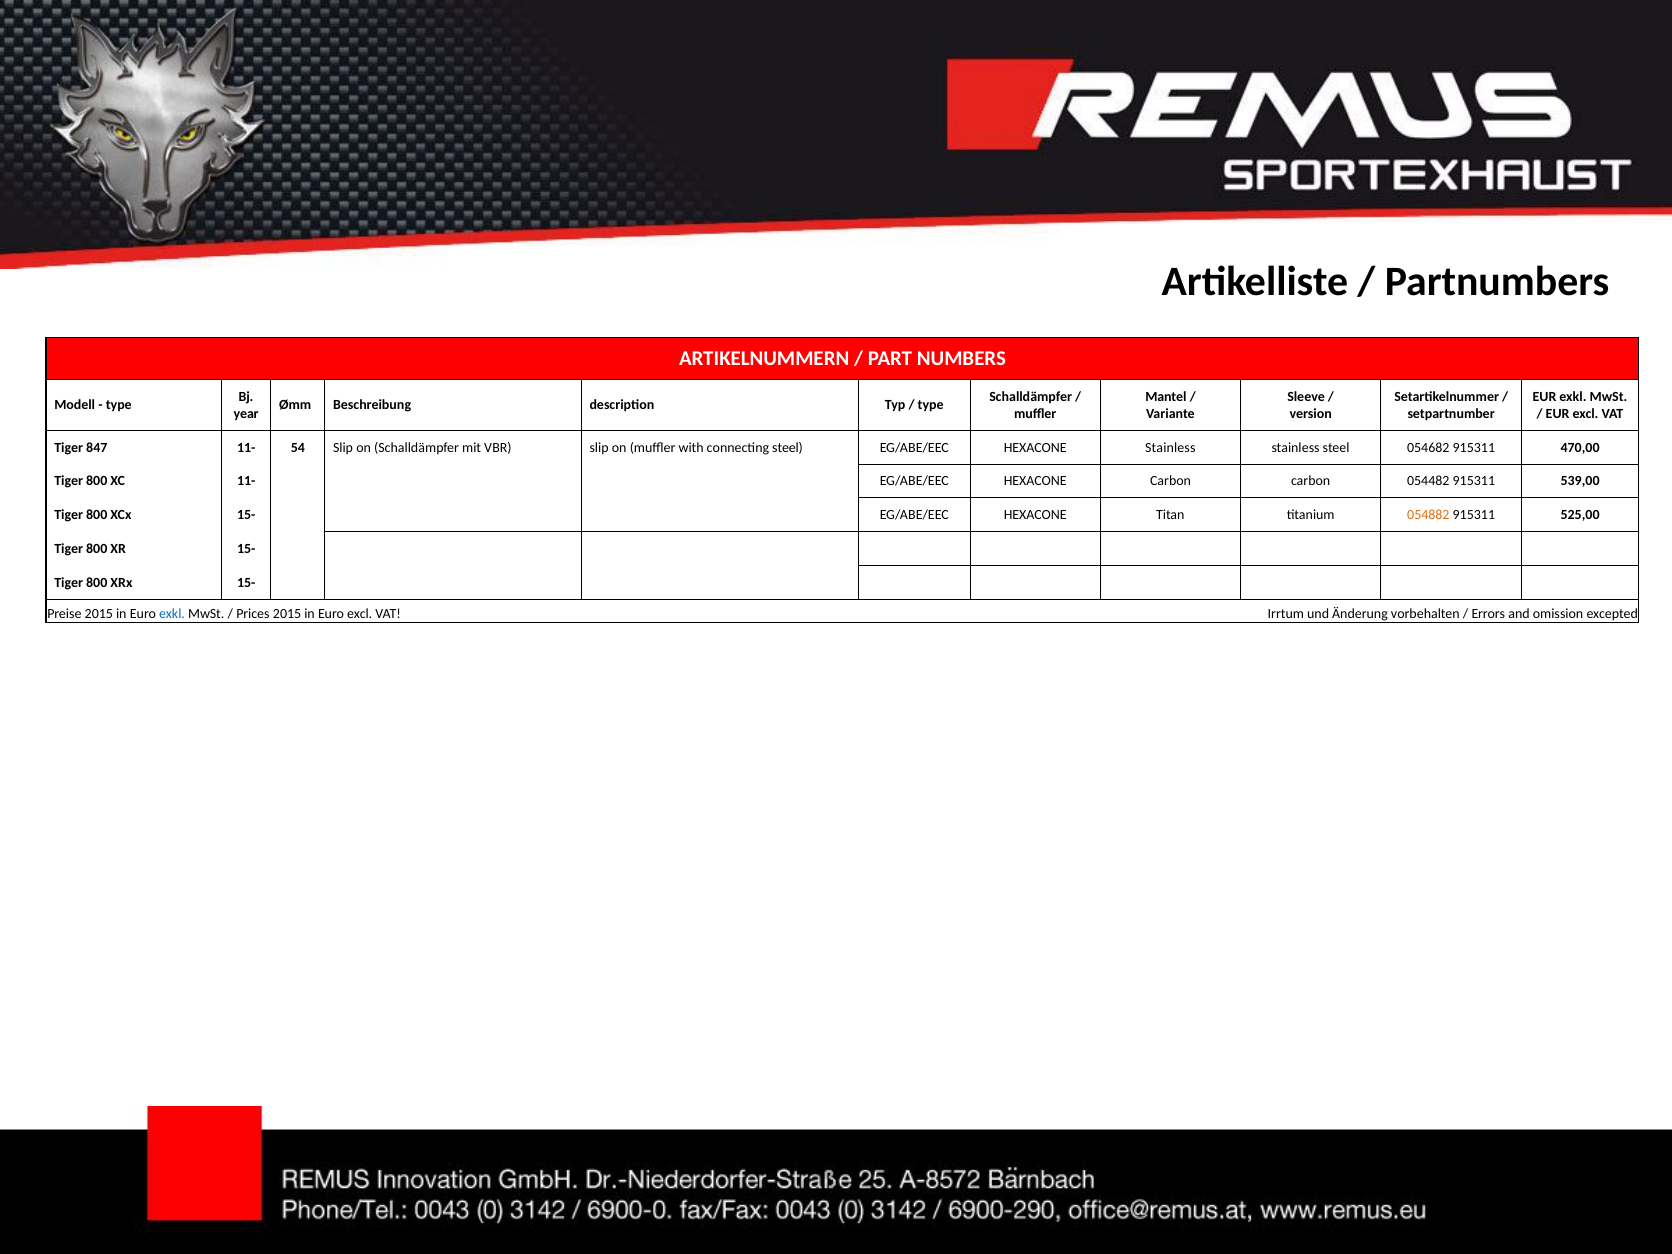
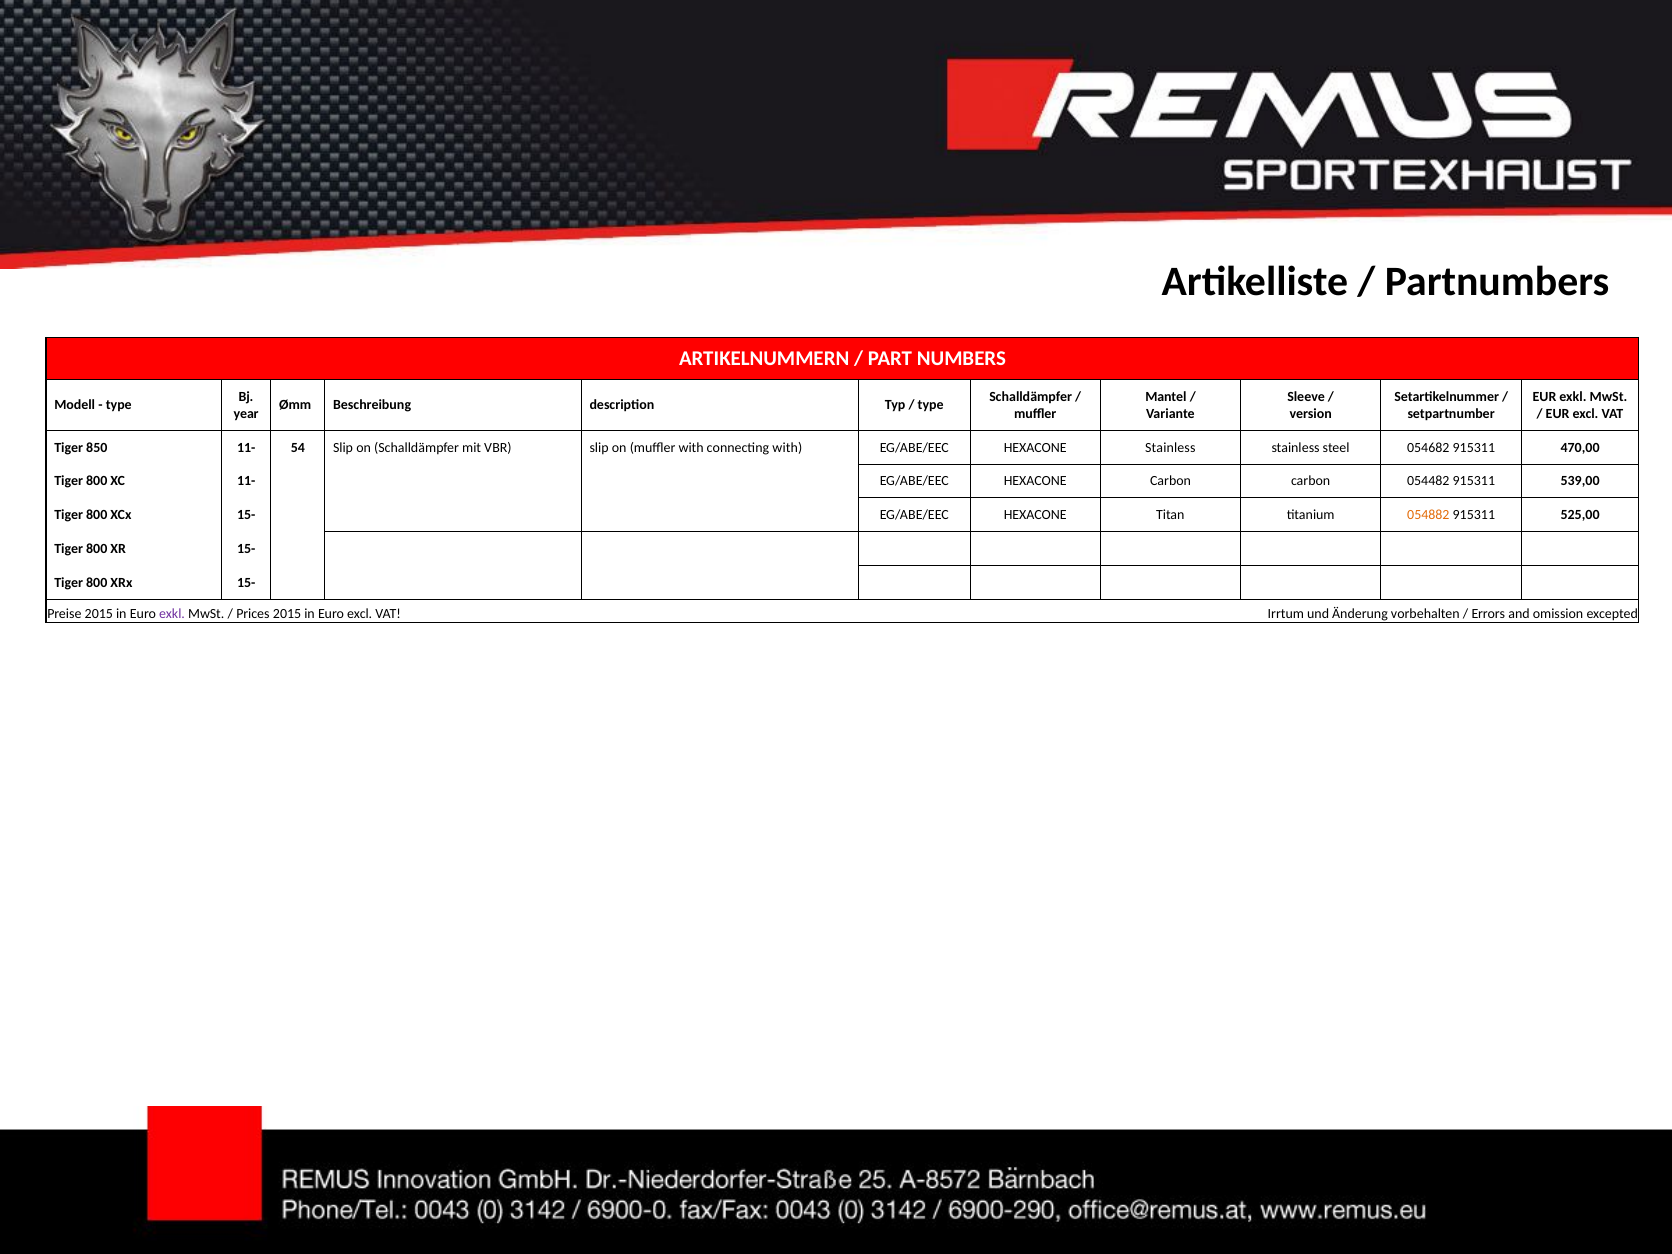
847: 847 -> 850 (97, 447)
connecting steel: steel -> with (787, 447)
exkl colour: blue -> purple (172, 614)
